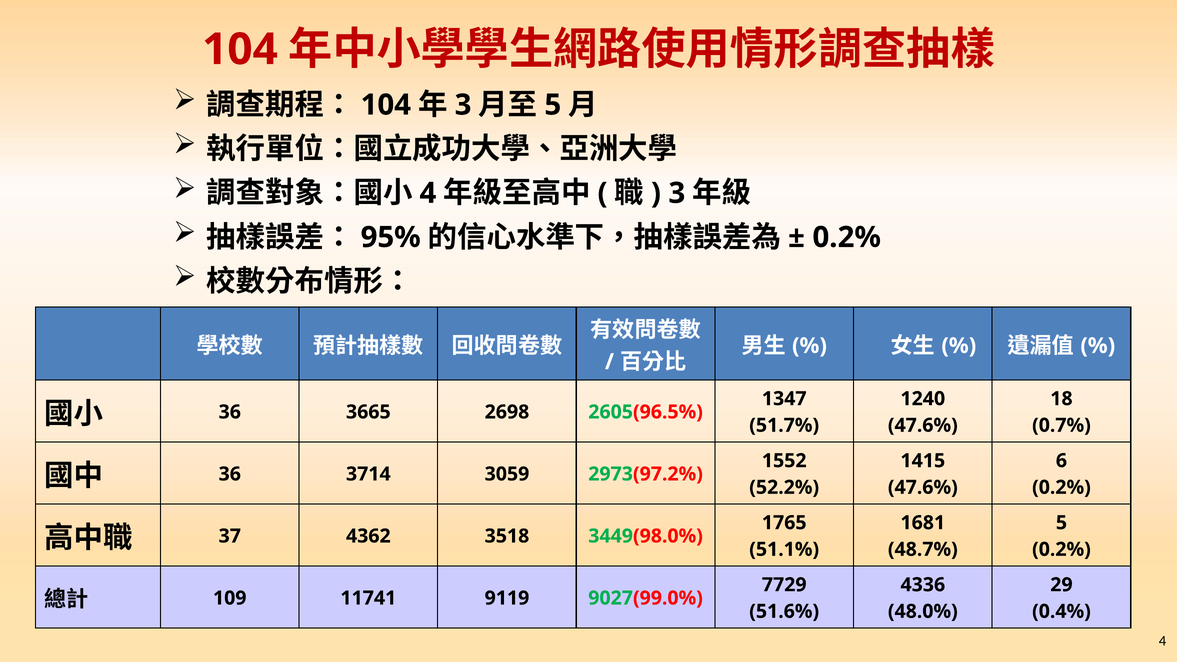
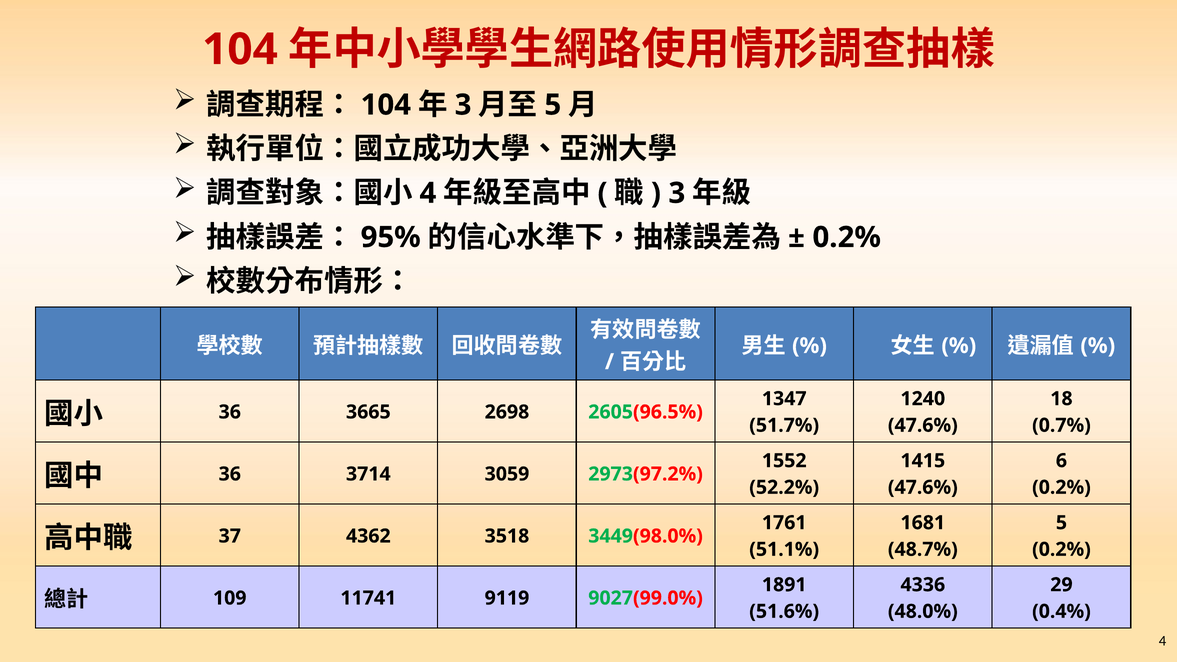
1765: 1765 -> 1761 (784, 523)
7729: 7729 -> 1891 (784, 585)
